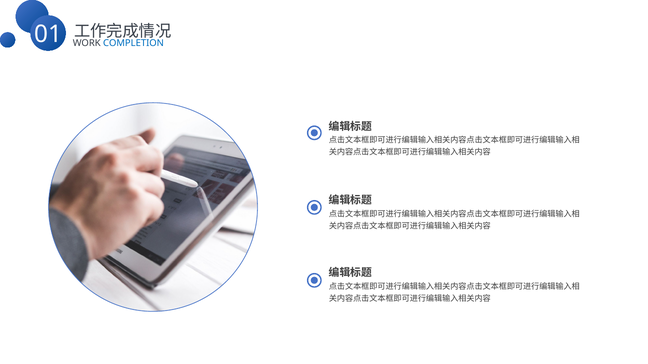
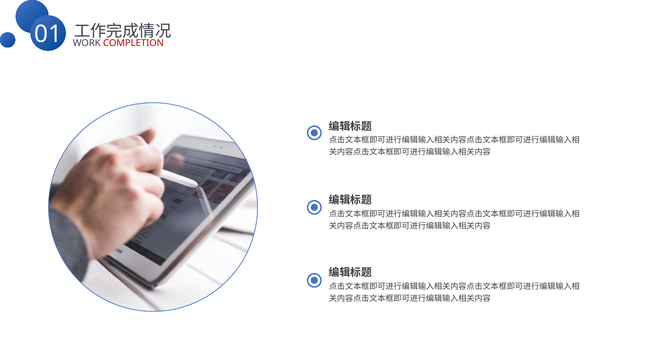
COMPLETION colour: blue -> red (133, 43)
